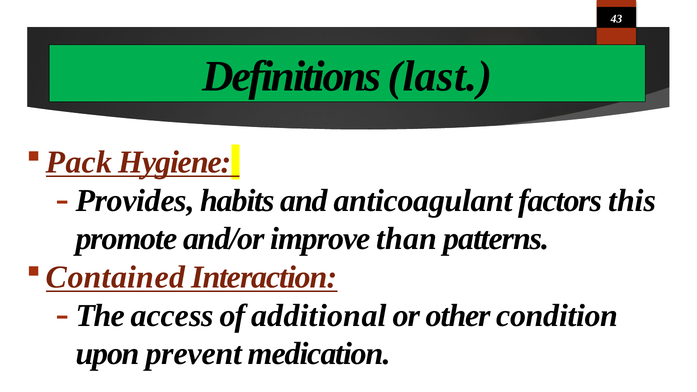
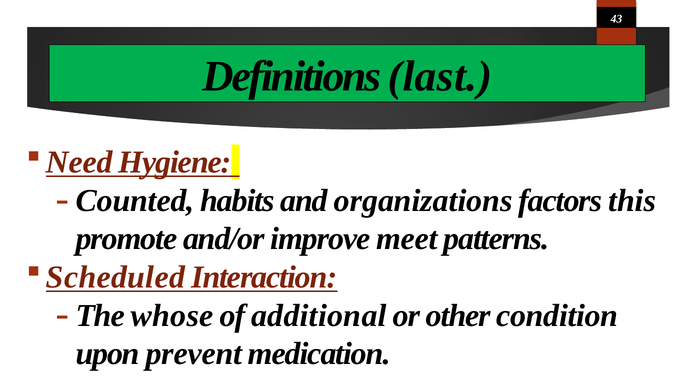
Pack: Pack -> Need (79, 162)
Provides: Provides -> Counted (135, 201)
anticoagulant: anticoagulant -> organizations (423, 201)
than: than -> meet (407, 239)
Contained: Contained -> Scheduled (115, 277)
access: access -> whose (172, 316)
